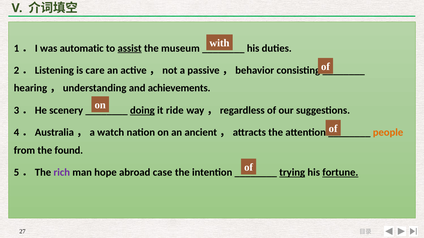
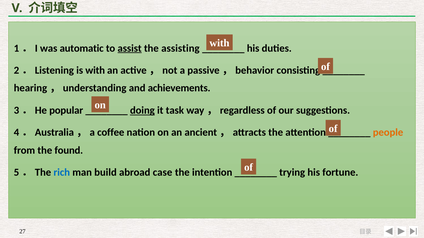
museum: museum -> assisting (180, 48)
is care: care -> with (95, 71)
scenery: scenery -> popular (66, 111)
ride: ride -> task (175, 111)
watch: watch -> coffee (111, 133)
rich colour: purple -> blue (62, 173)
hope: hope -> build (105, 173)
trying underline: present -> none (292, 173)
fortune underline: present -> none (340, 173)
